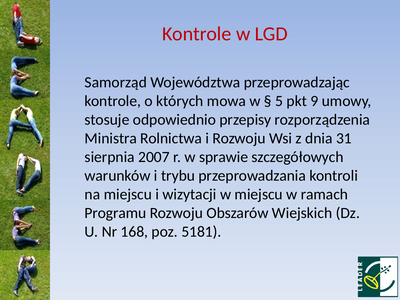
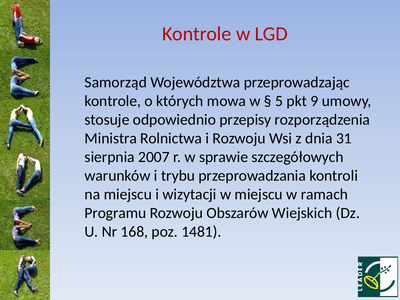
5181: 5181 -> 1481 (201, 232)
